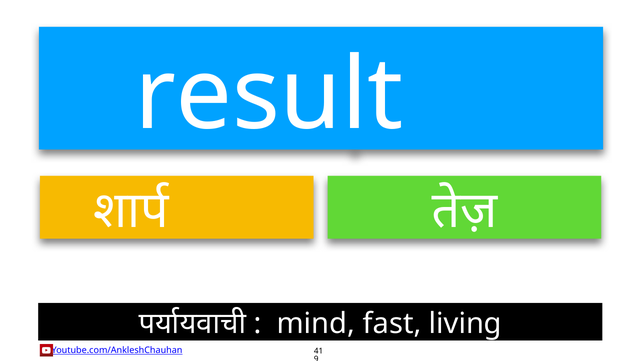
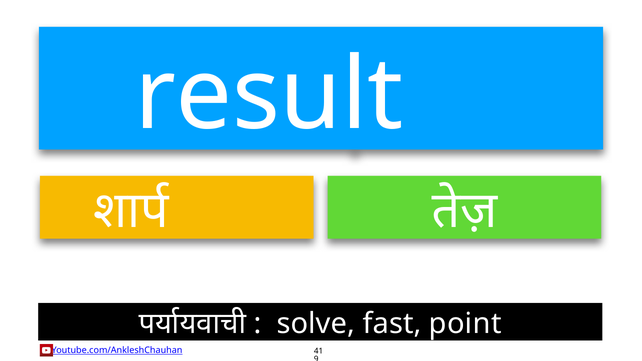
mind: mind -> solve (316, 324)
living: living -> point (465, 324)
